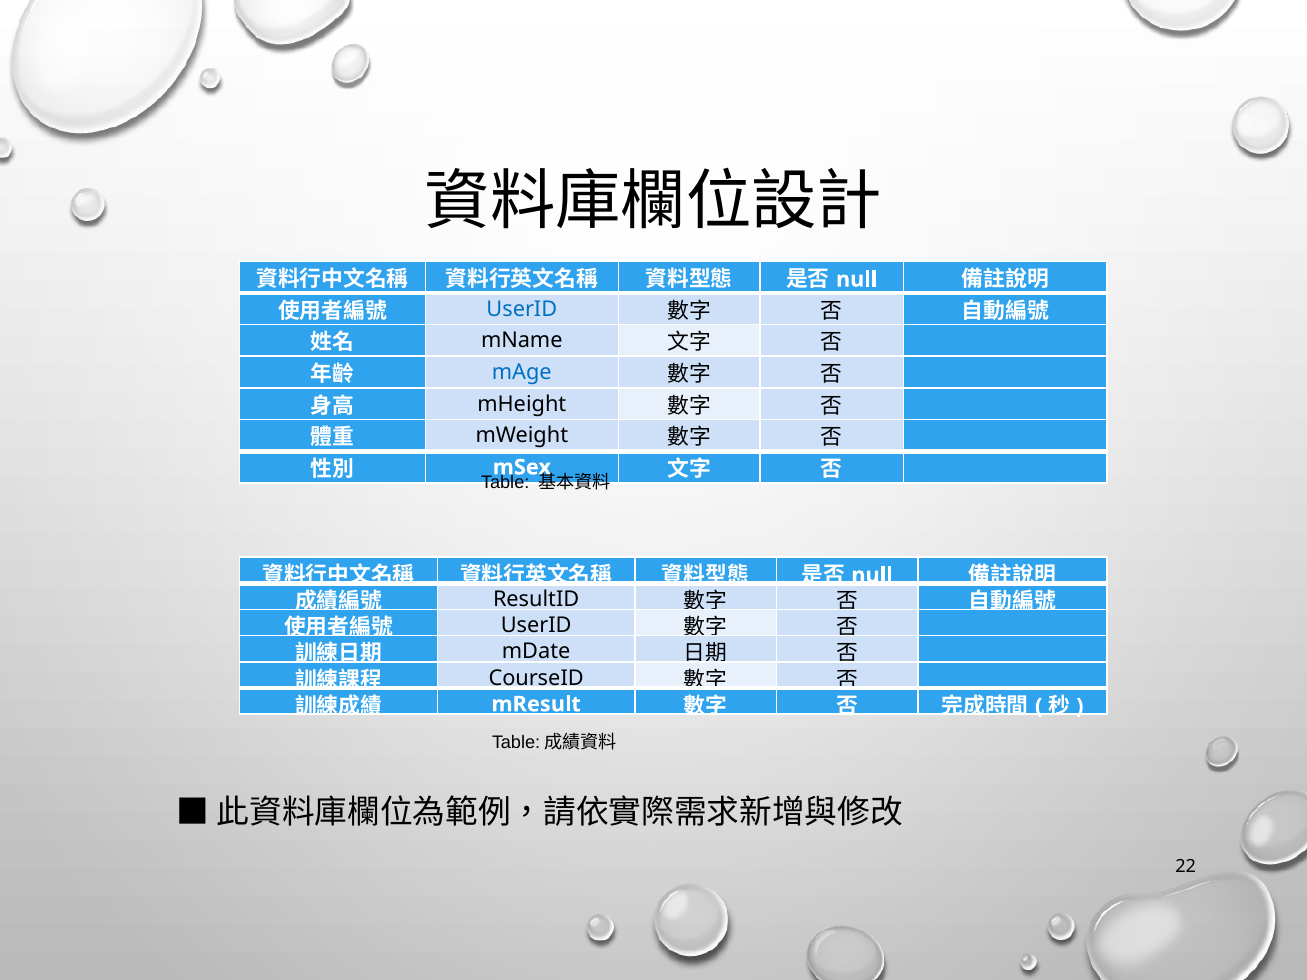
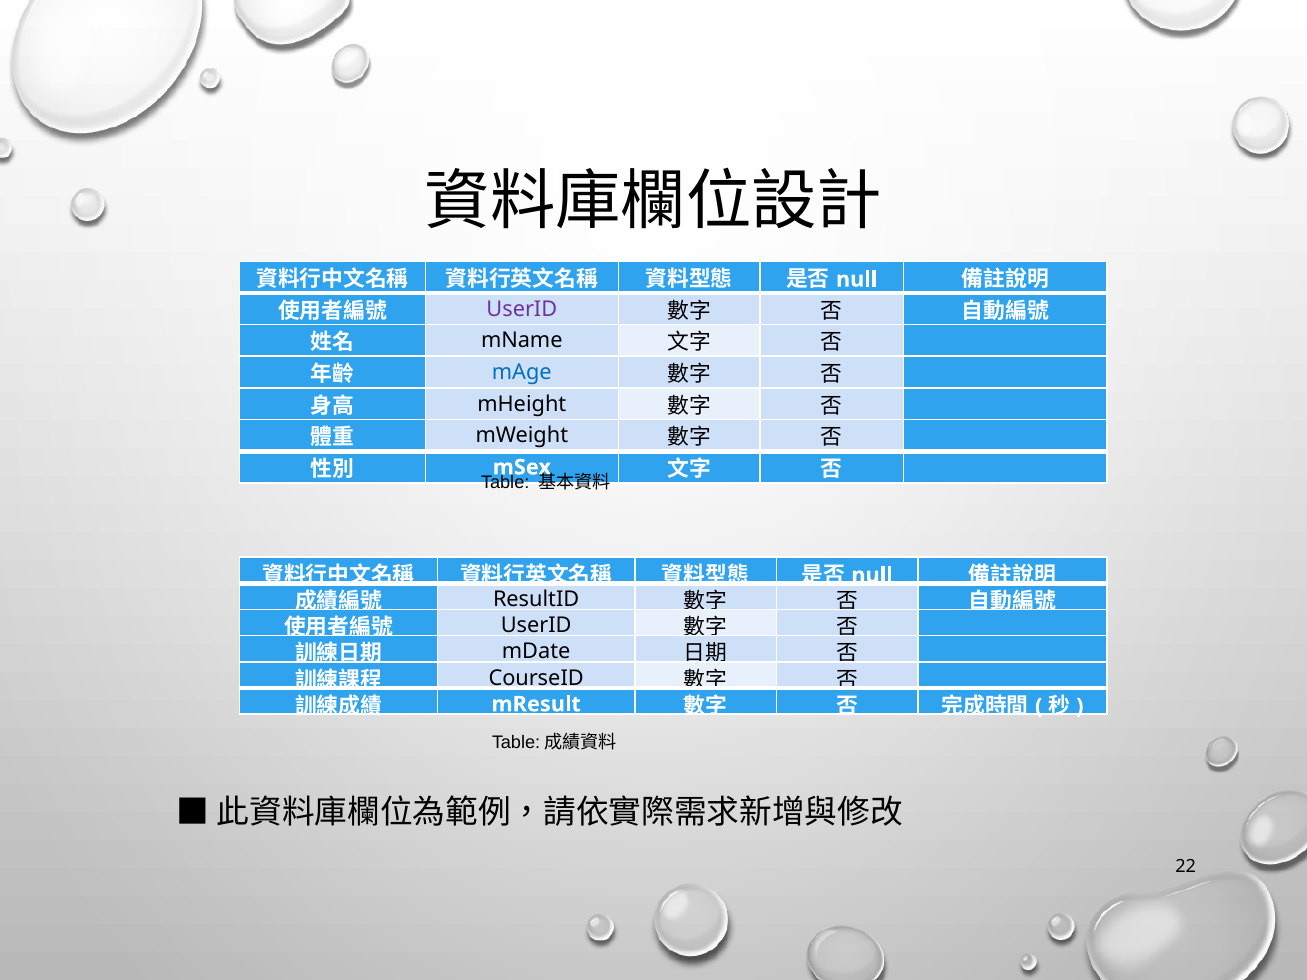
UserID colour: blue -> purple (522, 309)
